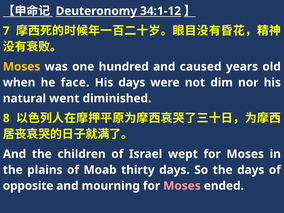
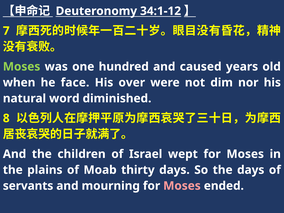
Moses colour: yellow -> light green (22, 67)
His days: days -> over (132, 83)
went: went -> word (64, 98)
opposite: opposite -> servants (28, 186)
